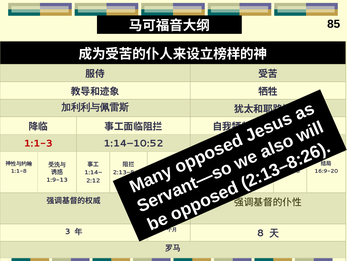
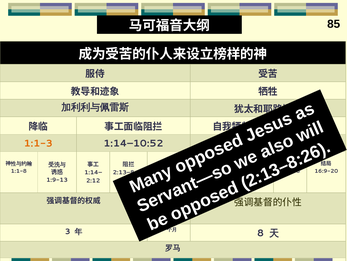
1:1-3 colour: red -> orange (38, 143)
